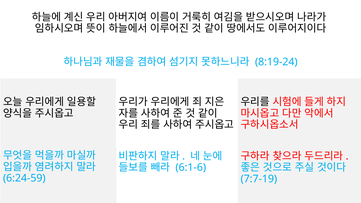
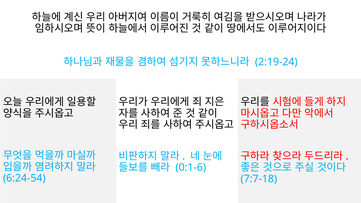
8:19-24: 8:19-24 -> 2:19-24 (276, 62)
6:1-6: 6:1-6 -> 0:1-6 (191, 168)
6:24-59: 6:24-59 -> 6:24-54 (24, 178)
7:7-19: 7:7-19 -> 7:7-18 (259, 179)
